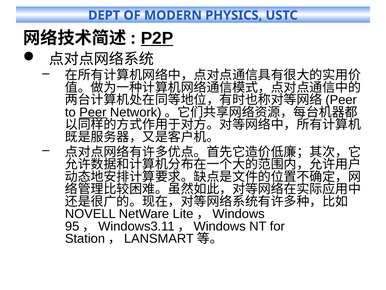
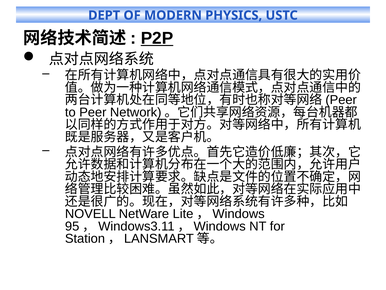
Peer underline: present -> none (93, 112)
